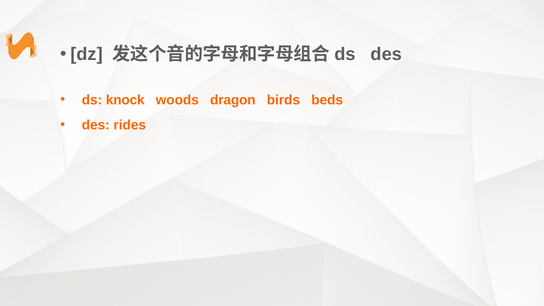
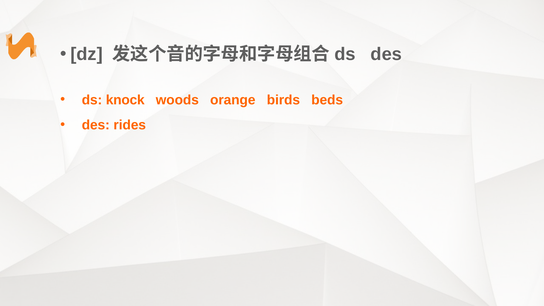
dragon: dragon -> orange (233, 100)
